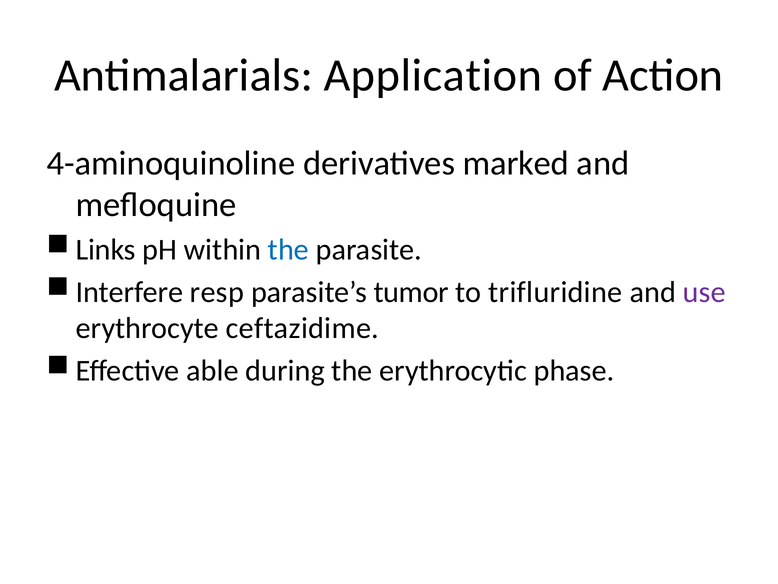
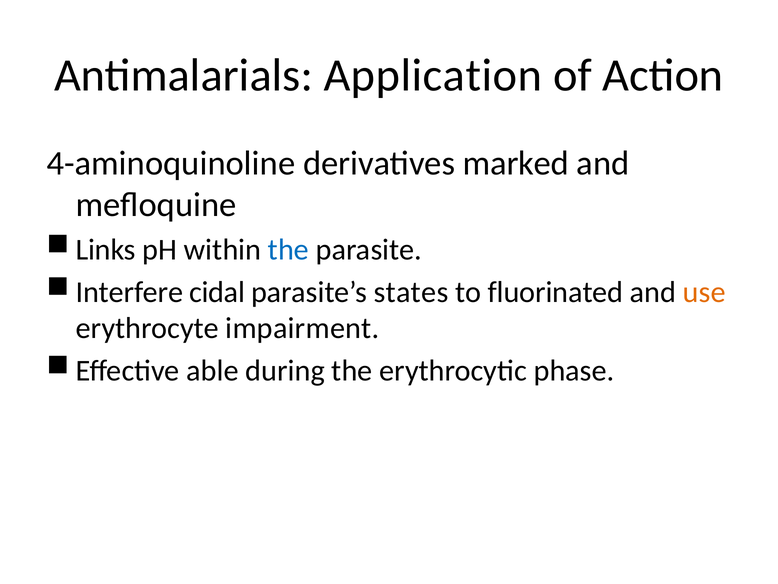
resp: resp -> cidal (217, 292)
tumor: tumor -> states (411, 292)
trifluridine: trifluridine -> fluorinated (556, 292)
use colour: purple -> orange (704, 292)
ceftazidime: ceftazidime -> impairment (302, 328)
